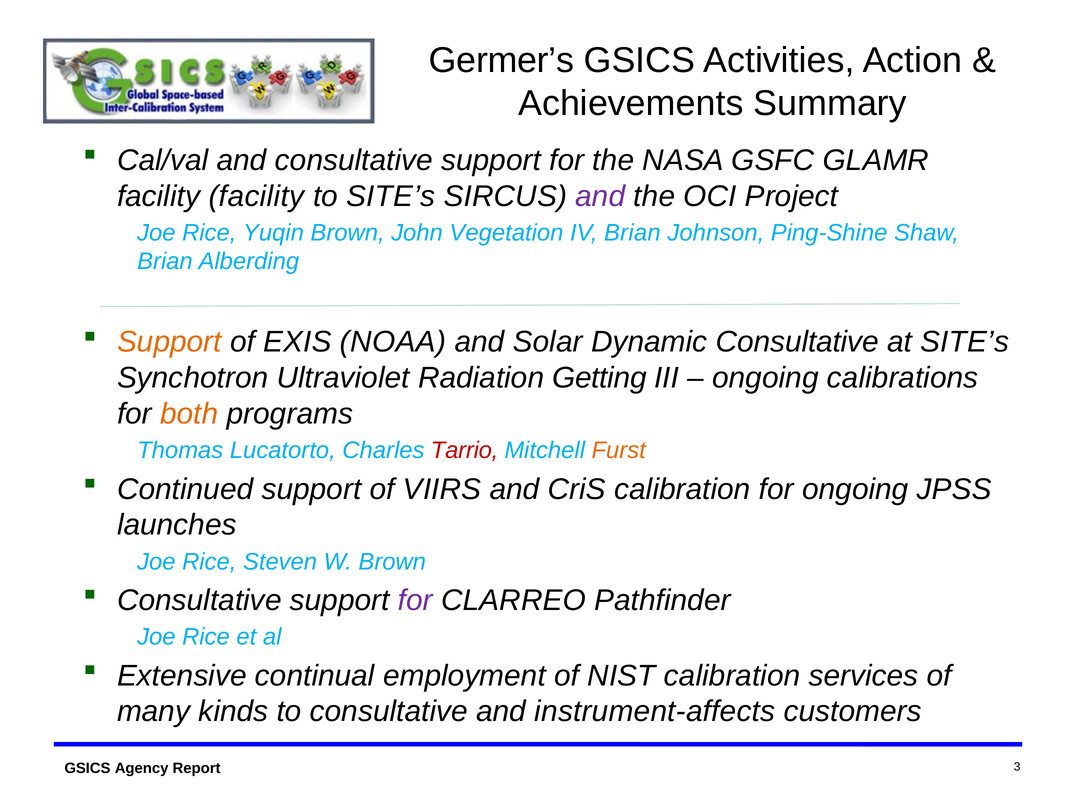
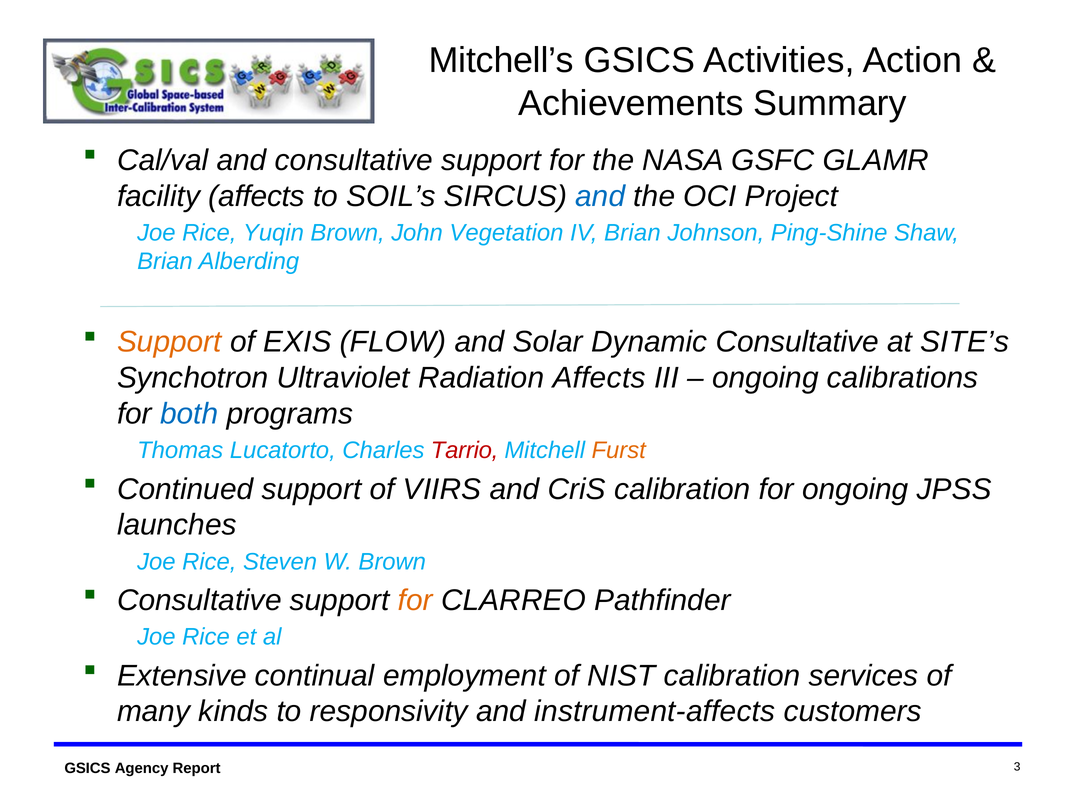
Germer’s: Germer’s -> Mitchell’s (501, 60)
facility facility: facility -> affects (257, 196)
to SITE’s: SITE’s -> SOIL’s (391, 196)
and colour: purple -> blue (600, 196)
NOAA: NOAA -> FLOW (393, 342)
Radiation Getting: Getting -> Affects (599, 378)
both colour: orange -> blue (189, 414)
for colour: purple -> orange (415, 600)
to consultative: consultative -> responsivity (389, 712)
